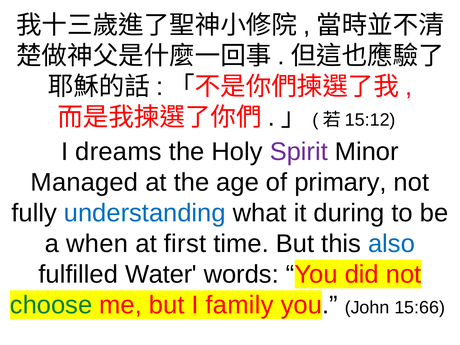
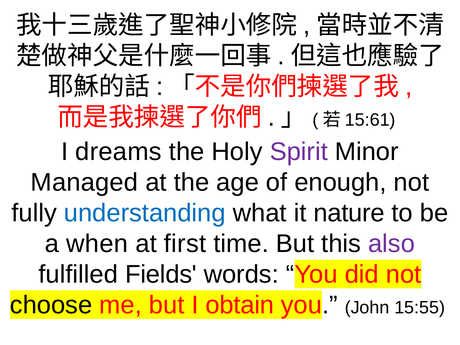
15:12: 15:12 -> 15:61 (370, 120)
primary: primary -> enough (340, 182)
during: during -> nature (349, 213)
also colour: blue -> purple (391, 244)
Water: Water -> Fields (161, 274)
choose colour: green -> black (51, 305)
family: family -> obtain (240, 305)
15:66: 15:66 -> 15:55 (420, 308)
